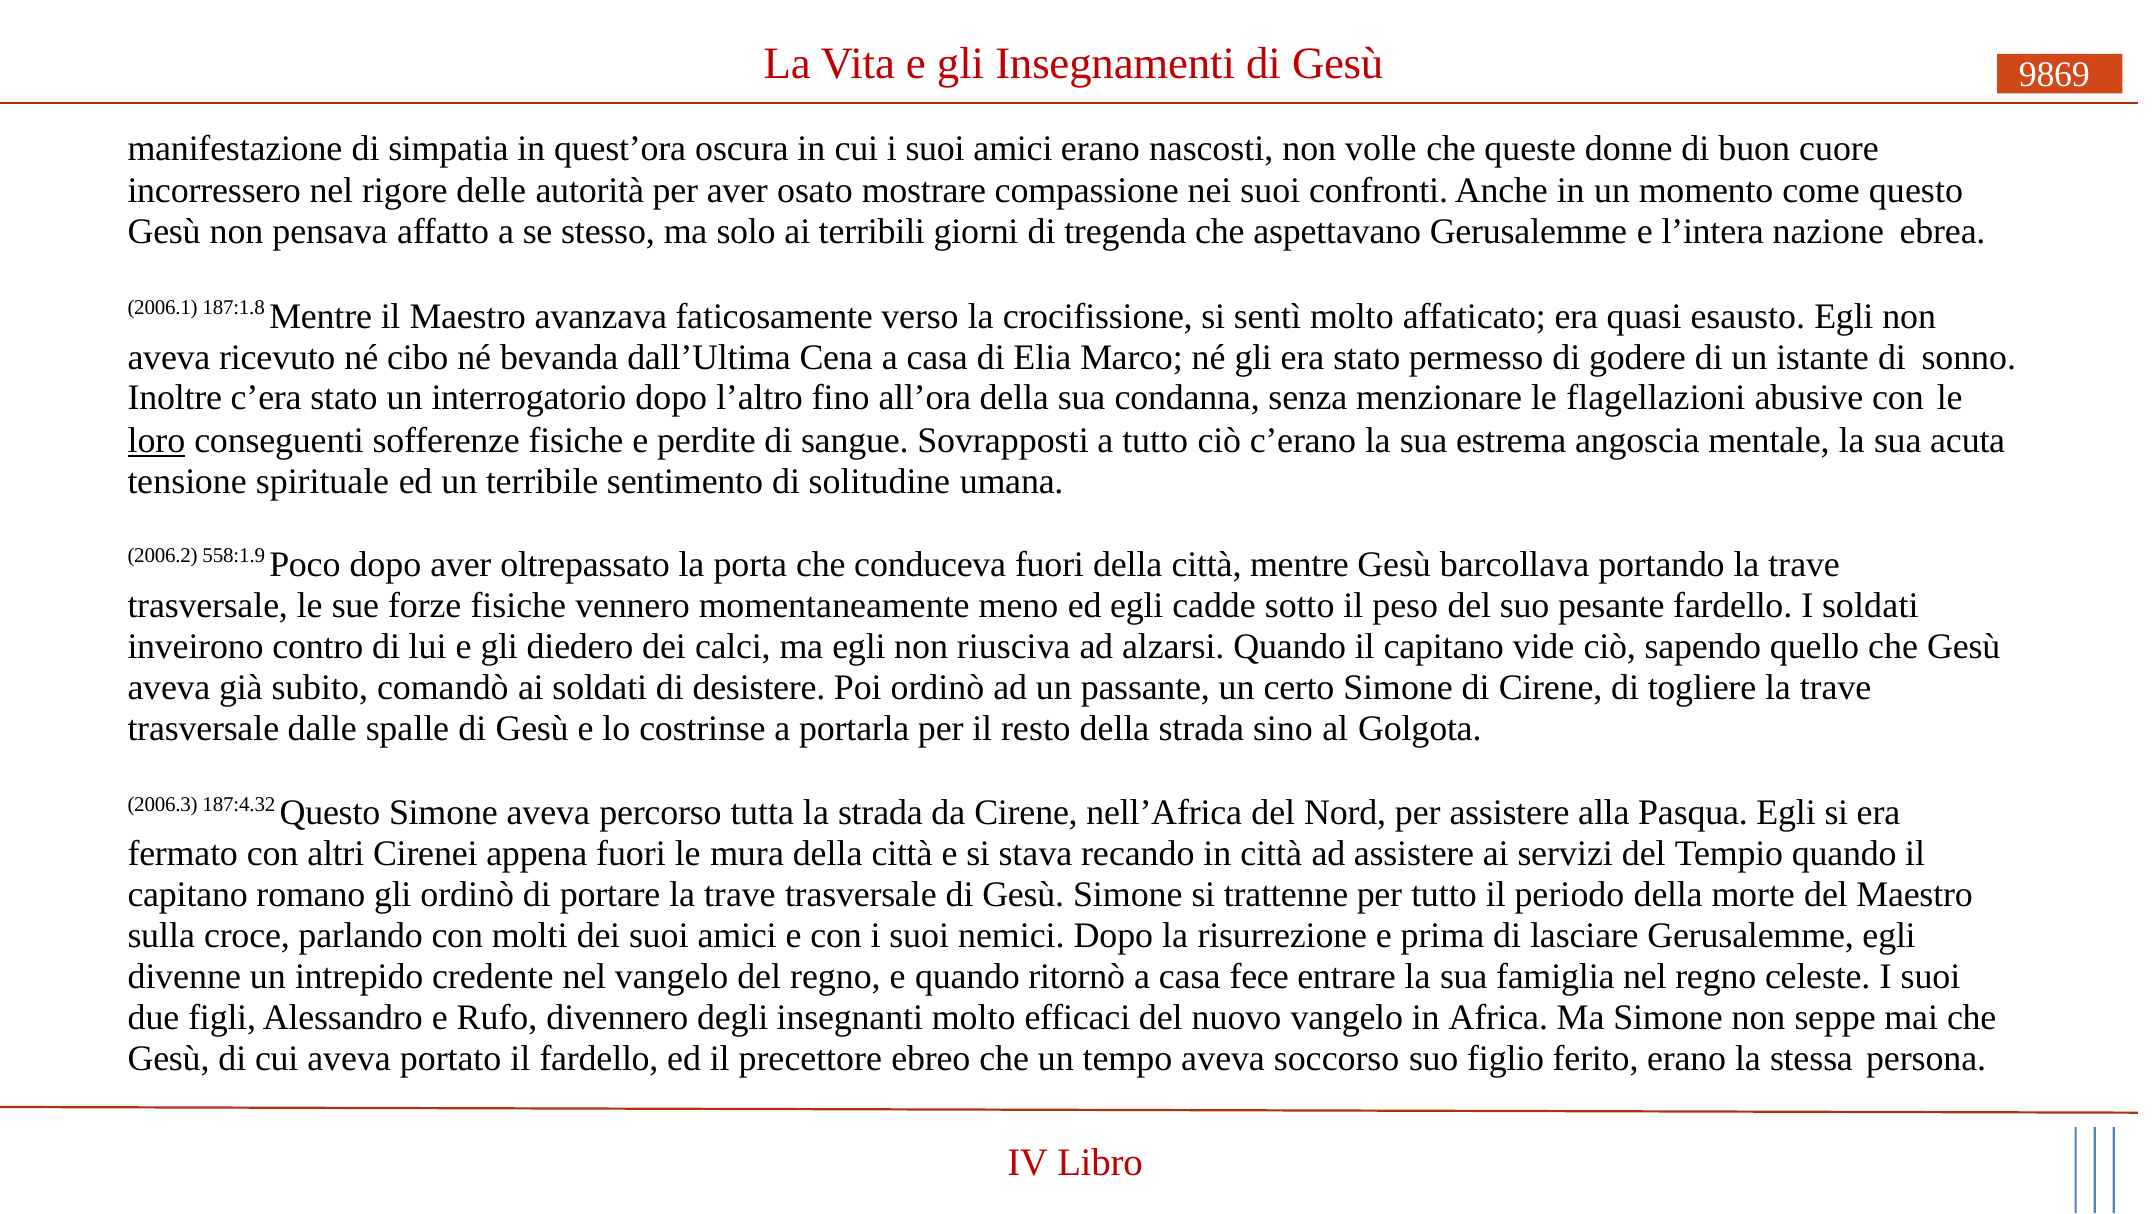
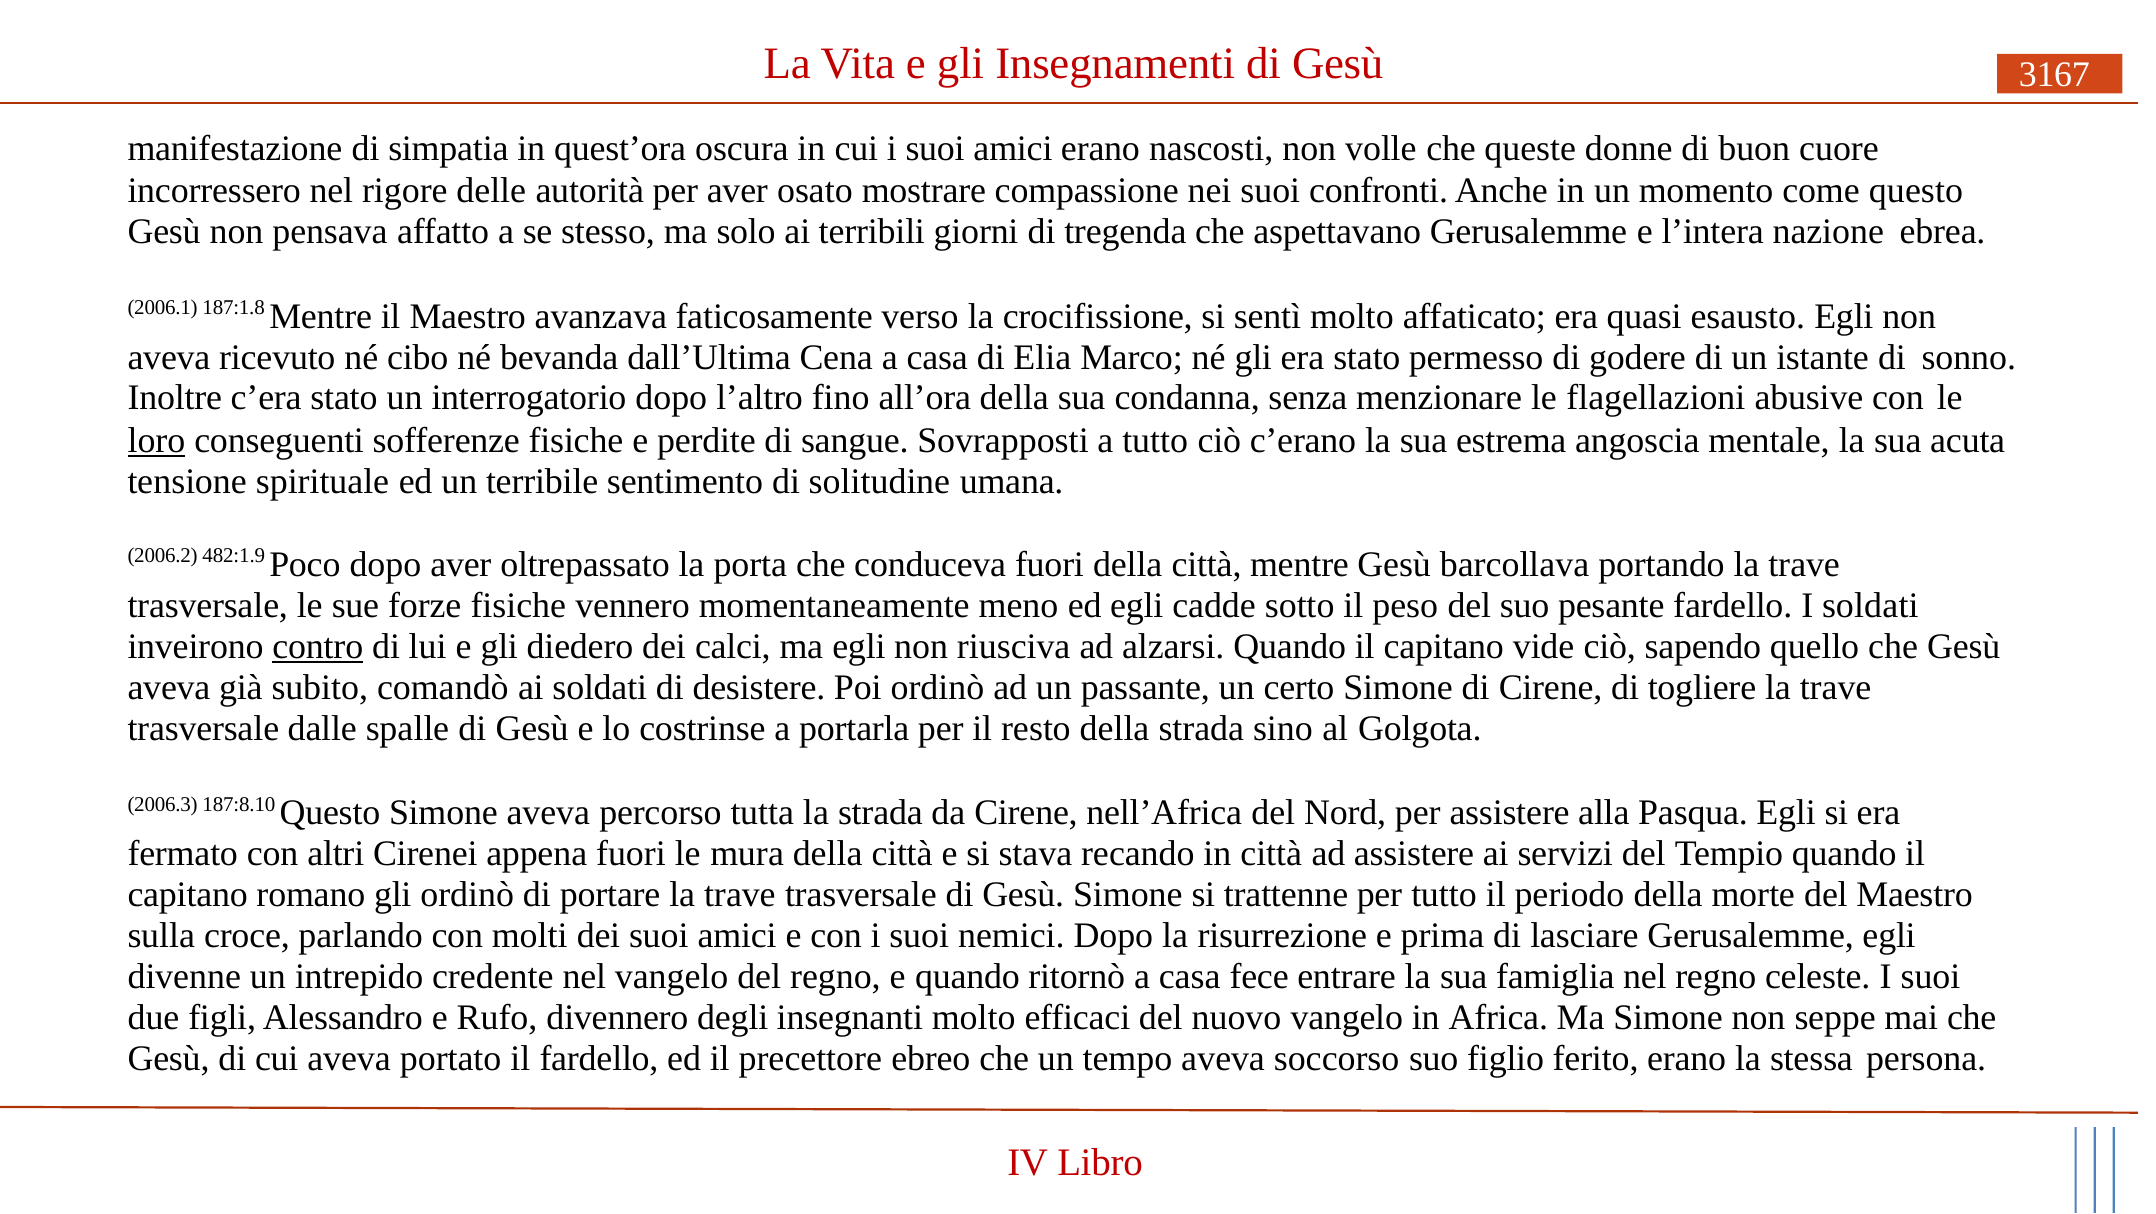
9869: 9869 -> 3167 (2054, 74)
558:1.9: 558:1.9 -> 482:1.9 (234, 556)
contro underline: none -> present (318, 647)
187:4.32: 187:4.32 -> 187:8.10 (239, 804)
